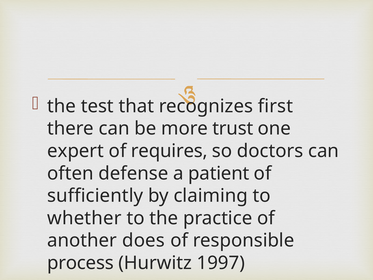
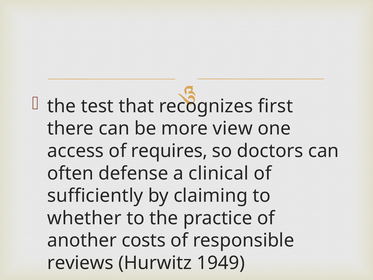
trust: trust -> view (233, 128)
expert: expert -> access (76, 151)
patient: patient -> clinical (219, 173)
does: does -> costs (144, 240)
process: process -> reviews (80, 263)
1997: 1997 -> 1949 (221, 263)
